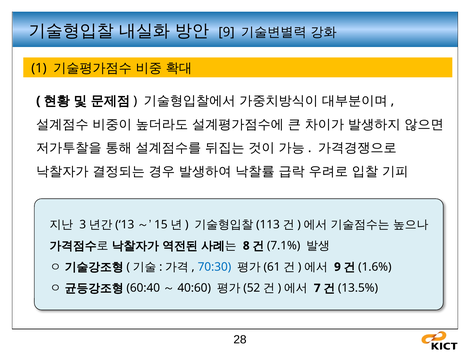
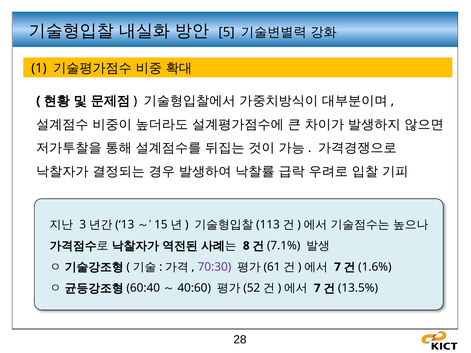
9: 9 -> 5 (227, 32)
70:30 colour: blue -> purple (214, 267)
9: 9 -> 7 (337, 267)
